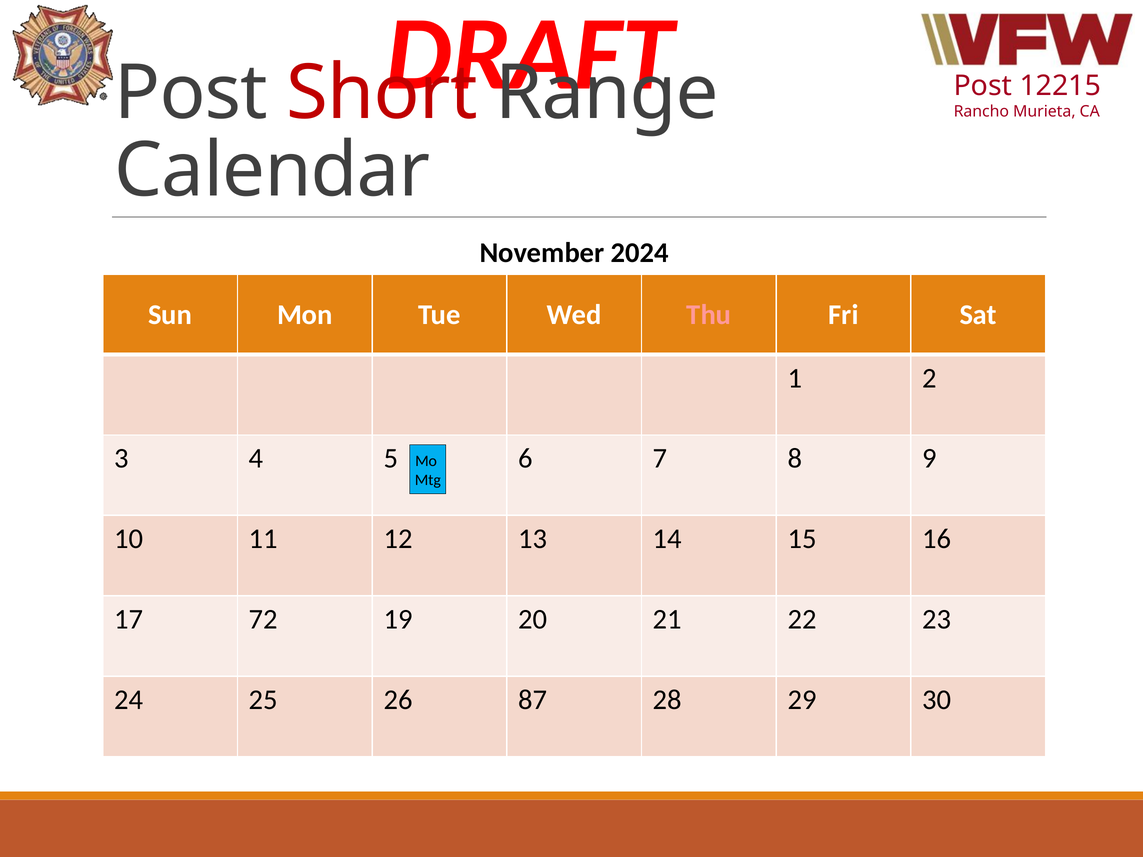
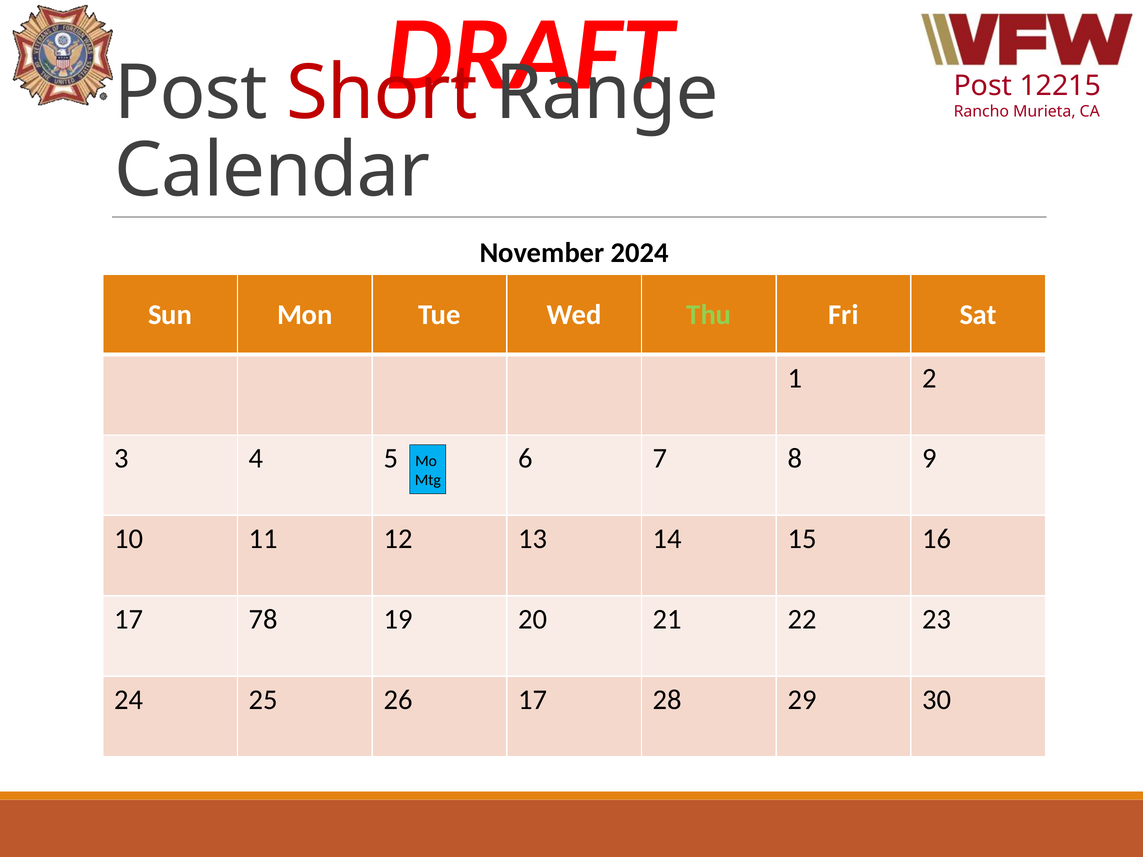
Thu colour: pink -> light green (709, 315)
72: 72 -> 78 (263, 619)
26 87: 87 -> 17 (533, 700)
